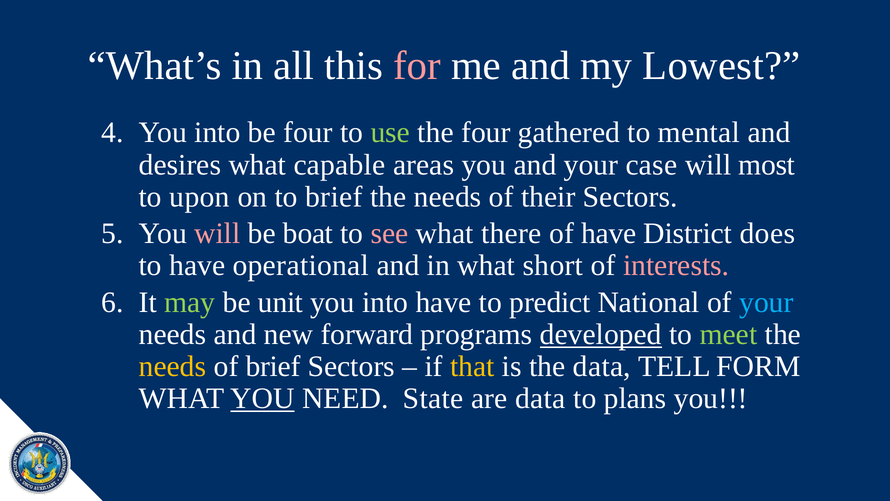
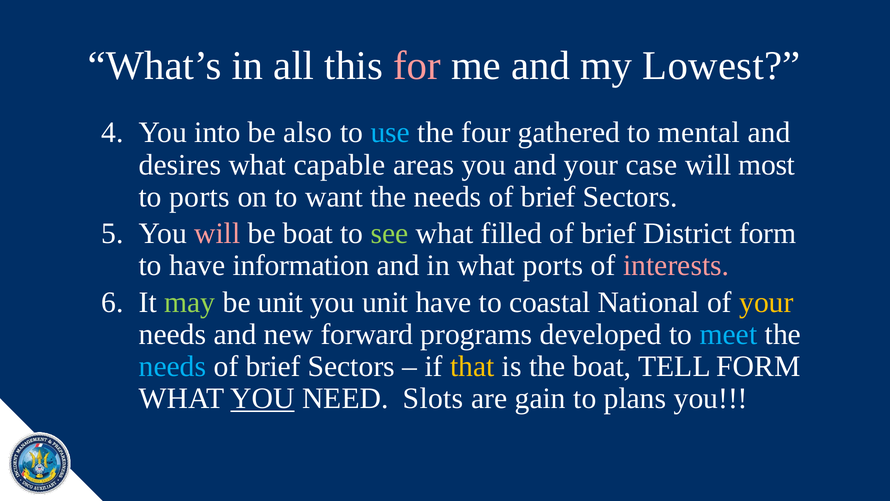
be four: four -> also (308, 133)
use colour: light green -> light blue (390, 133)
to upon: upon -> ports (200, 197)
to brief: brief -> want (334, 197)
their: their -> brief (548, 197)
see colour: pink -> light green (389, 233)
there: there -> filled (512, 233)
have: have -> brief (609, 233)
District does: does -> form (768, 233)
operational: operational -> information (301, 265)
what short: short -> ports (553, 265)
into: into -> unit (385, 302)
predict: predict -> coastal (550, 302)
your colour: light blue -> yellow (766, 302)
developed underline: present -> none (601, 334)
meet colour: light green -> light blue (729, 334)
needs colour: yellow -> light blue (173, 366)
the data: data -> boat (602, 366)
State: State -> Slots (433, 398)
are data: data -> gain (540, 398)
